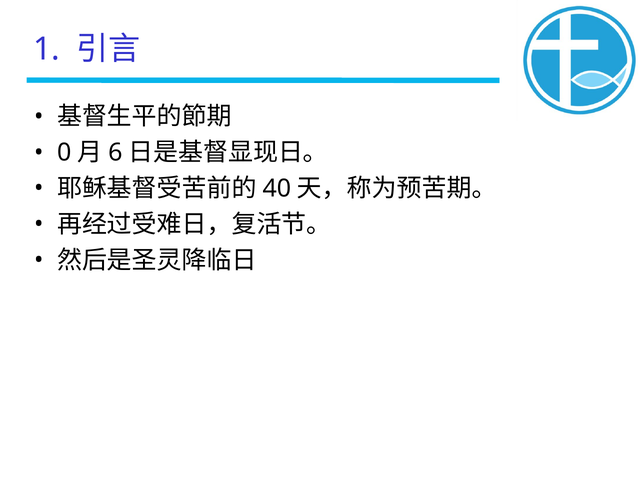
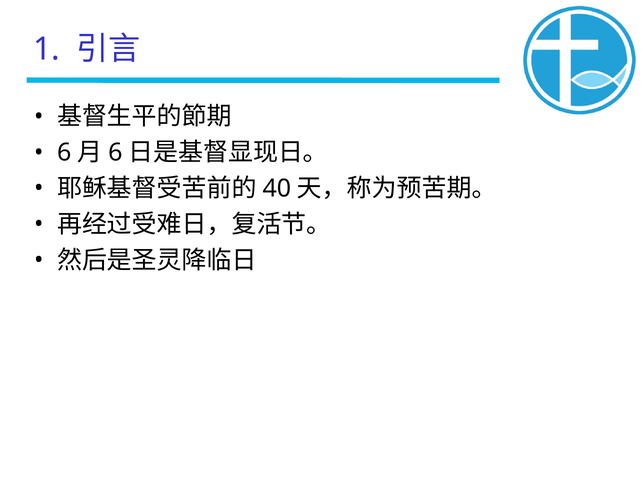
0: 0 -> 6 (64, 153)
